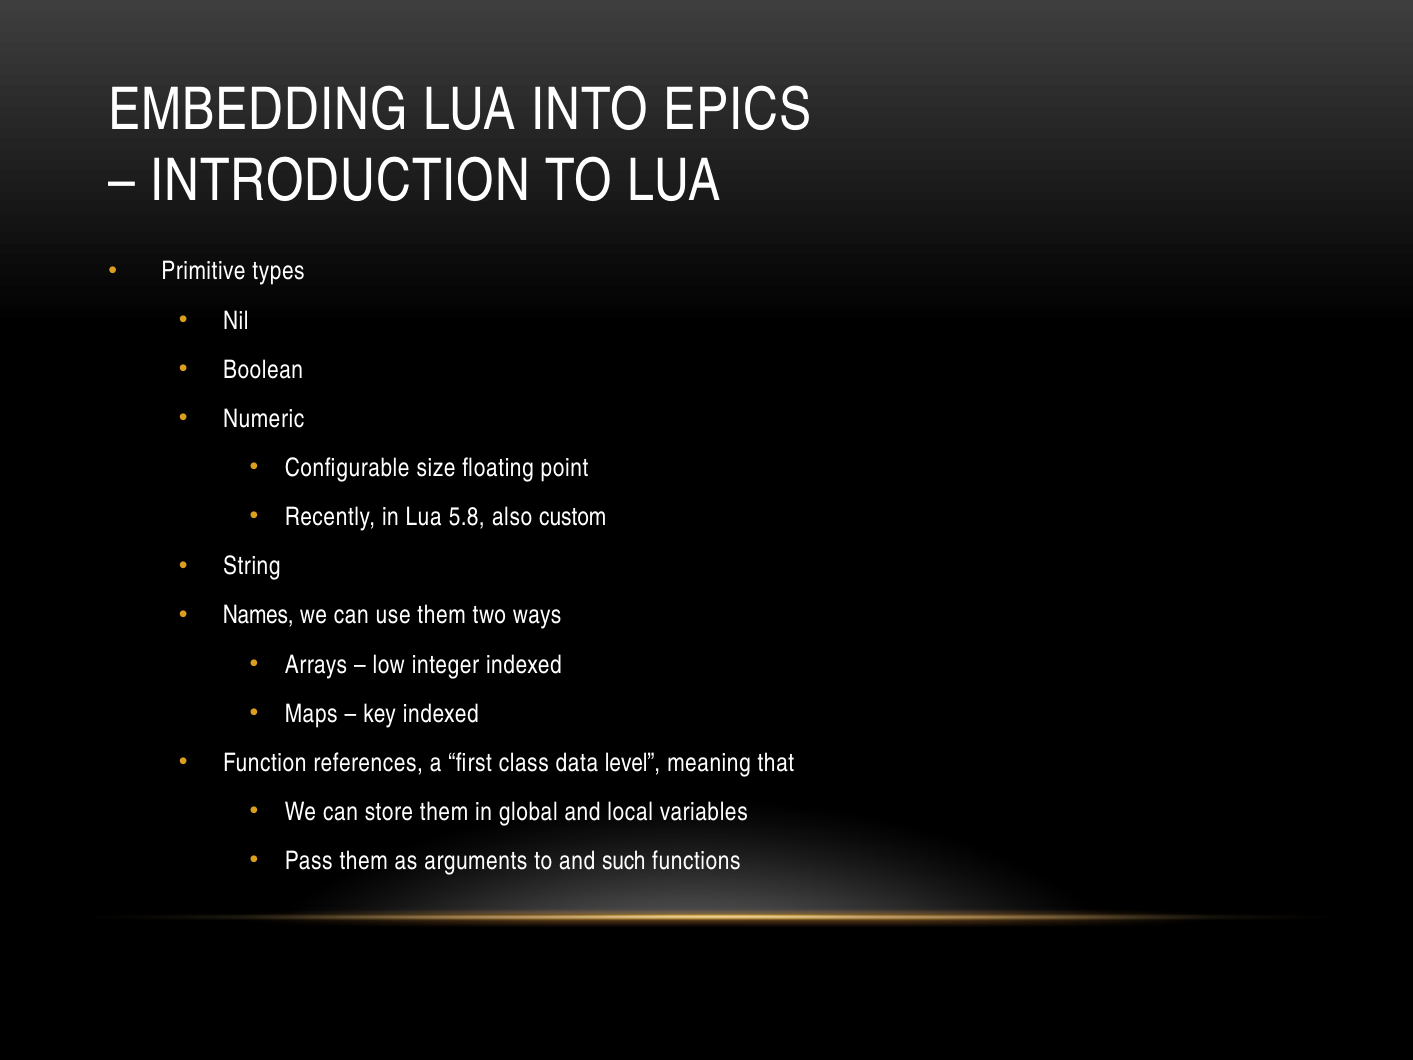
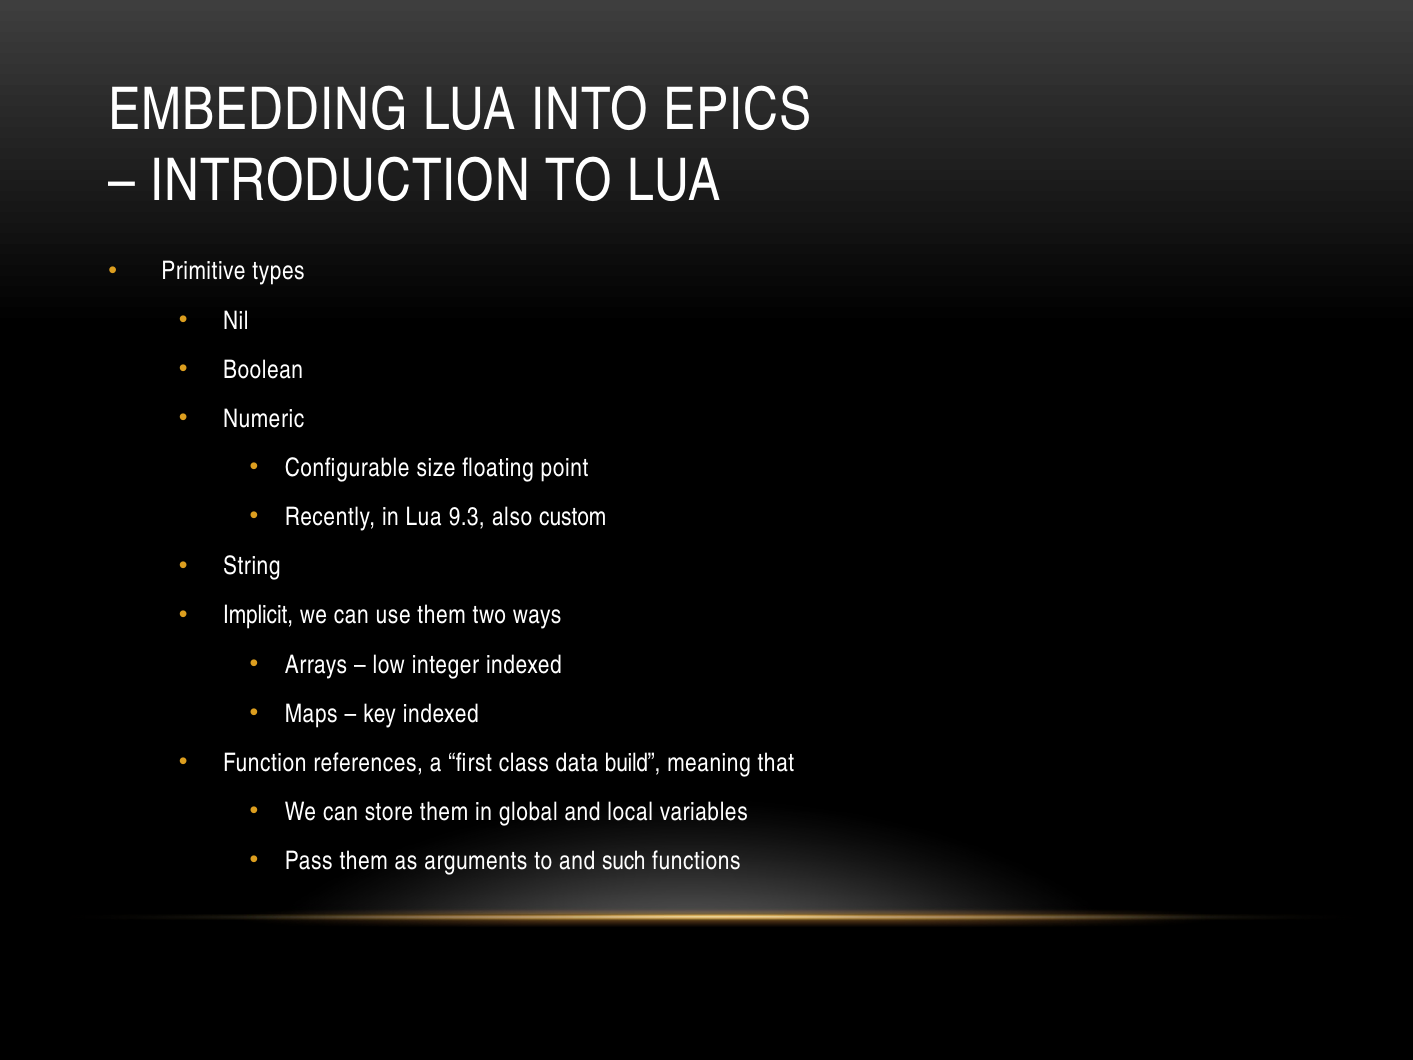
5.8: 5.8 -> 9.3 (467, 517)
Names: Names -> Implicit (258, 615)
level: level -> build (633, 763)
